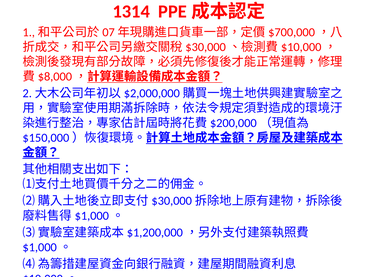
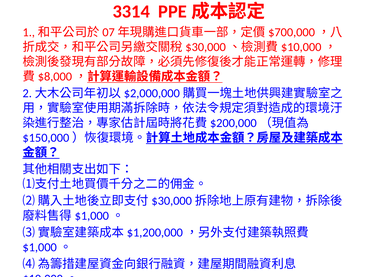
1314: 1314 -> 3314 (131, 12)
